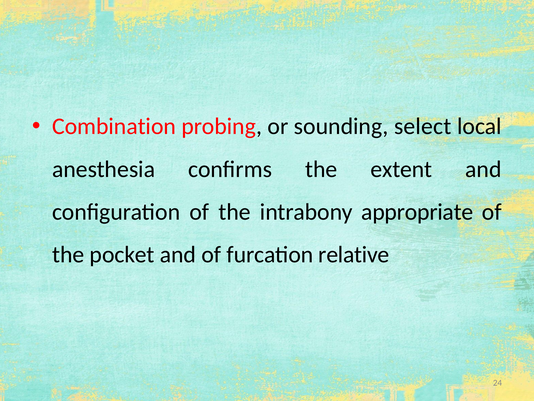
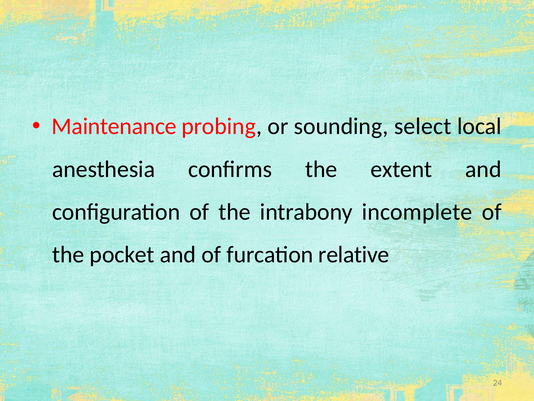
Combination: Combination -> Maintenance (114, 126)
appropriate: appropriate -> incomplete (417, 212)
